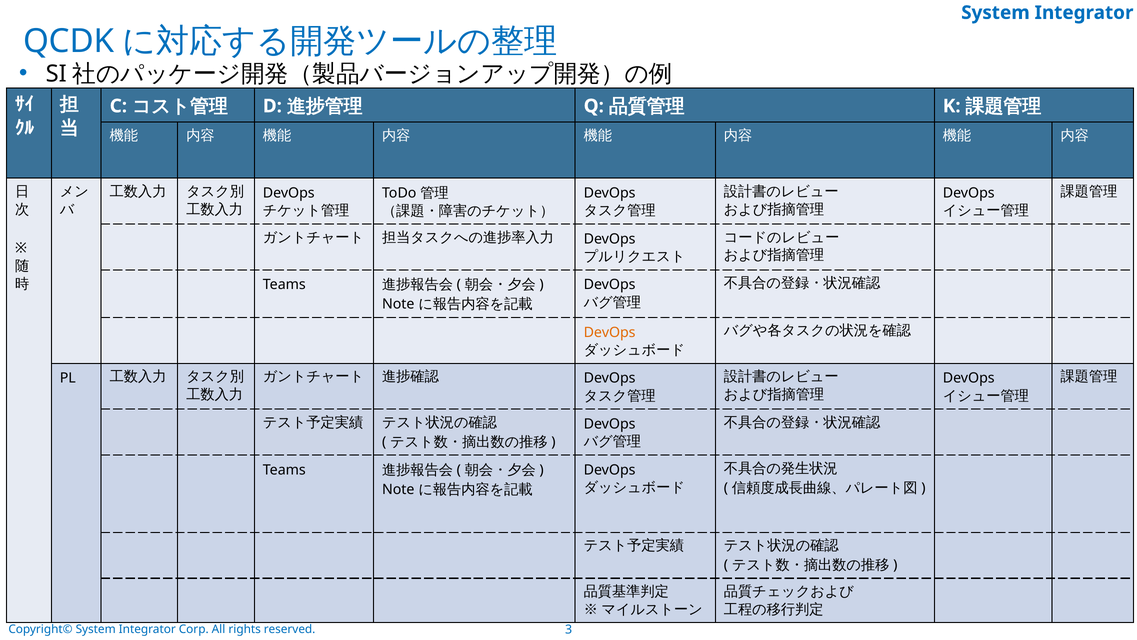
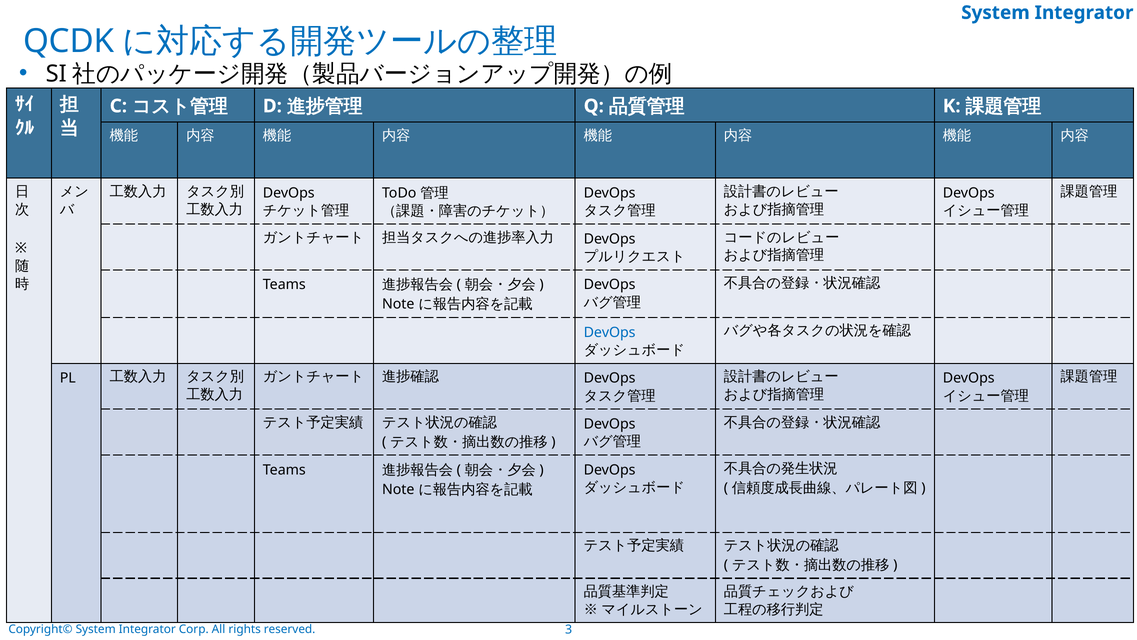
DevOps colour: orange -> blue (610, 332)
